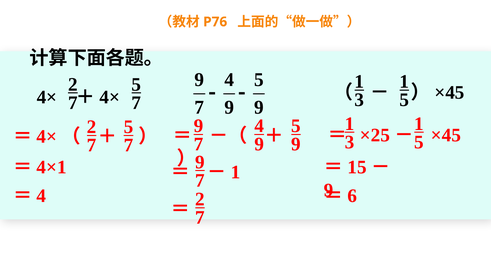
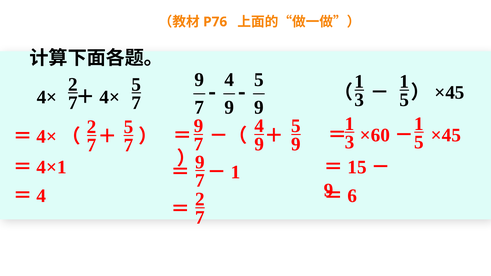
×25: ×25 -> ×60 (375, 135)
